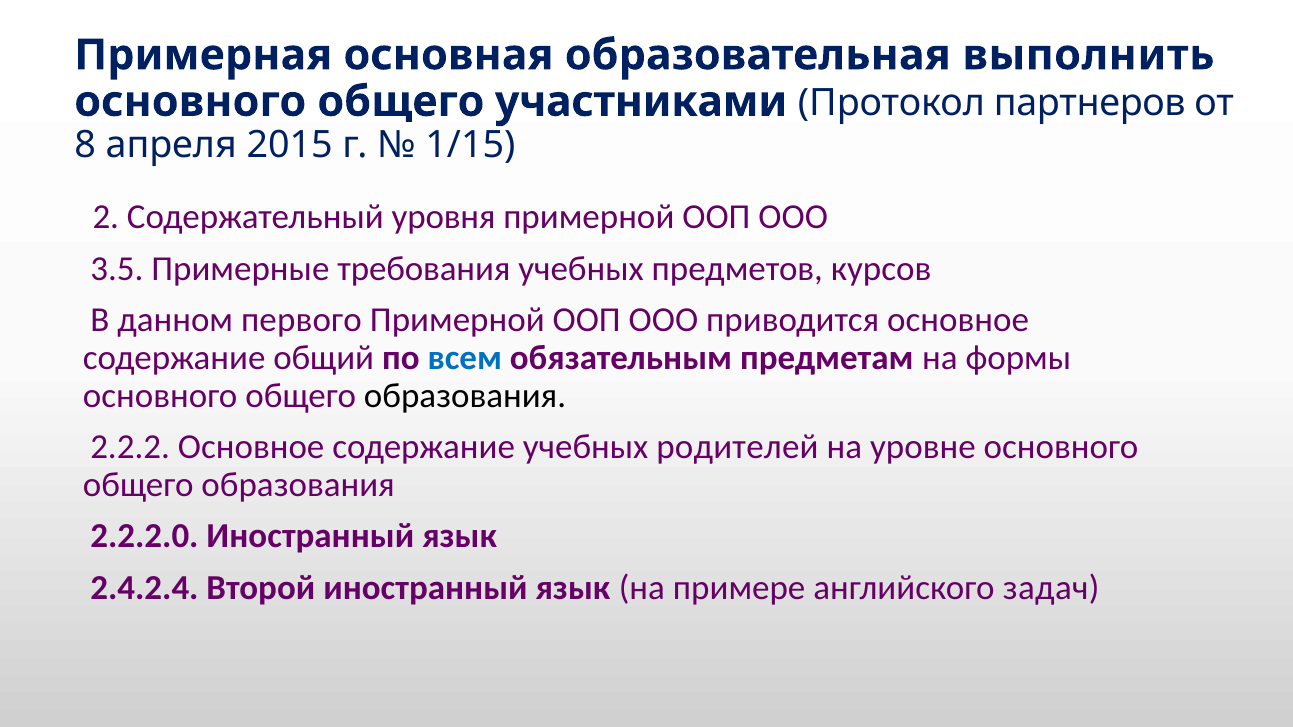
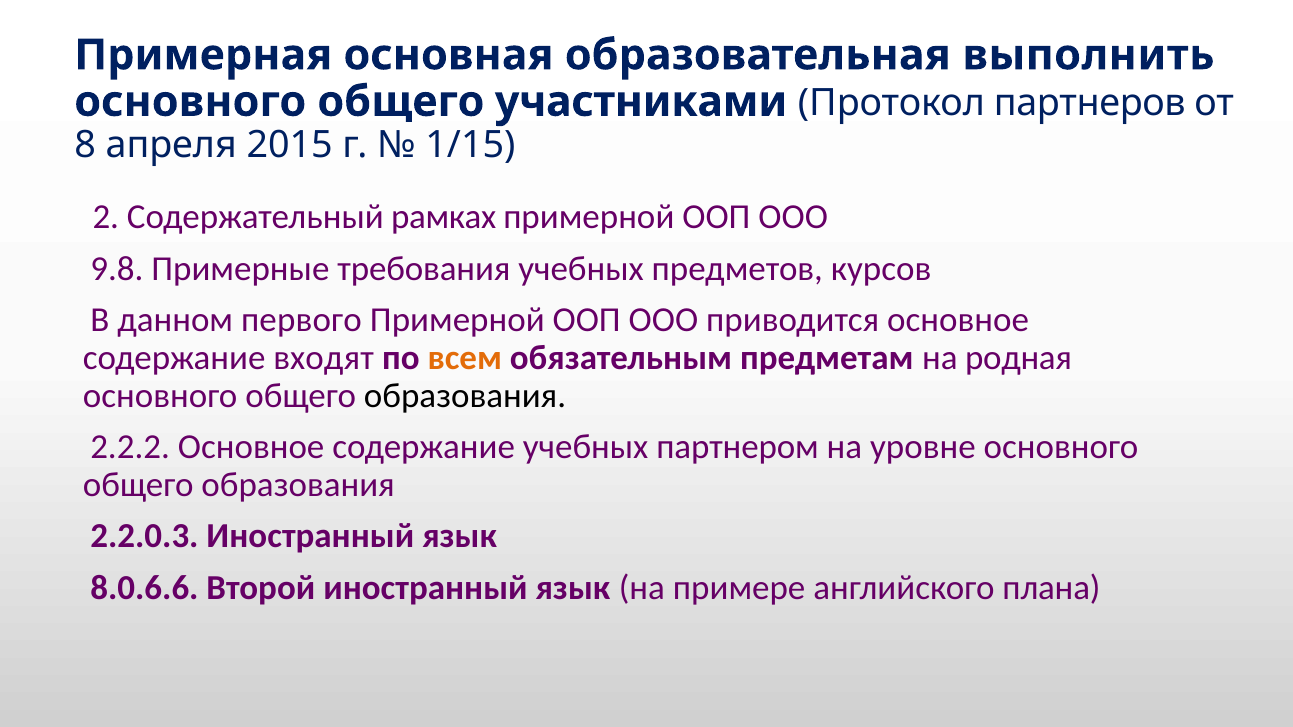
уровня: уровня -> рамках (444, 217)
3.5: 3.5 -> 9.8 (117, 269)
общий: общий -> входят (324, 358)
всем colour: blue -> orange (465, 358)
формы: формы -> родная (1019, 358)
родителей: родителей -> партнером (738, 447)
2.2.2.0: 2.2.2.0 -> 2.2.0.3 (144, 537)
2.4.2.4: 2.4.2.4 -> 8.0.6.6 (144, 588)
задач: задач -> плана (1051, 588)
